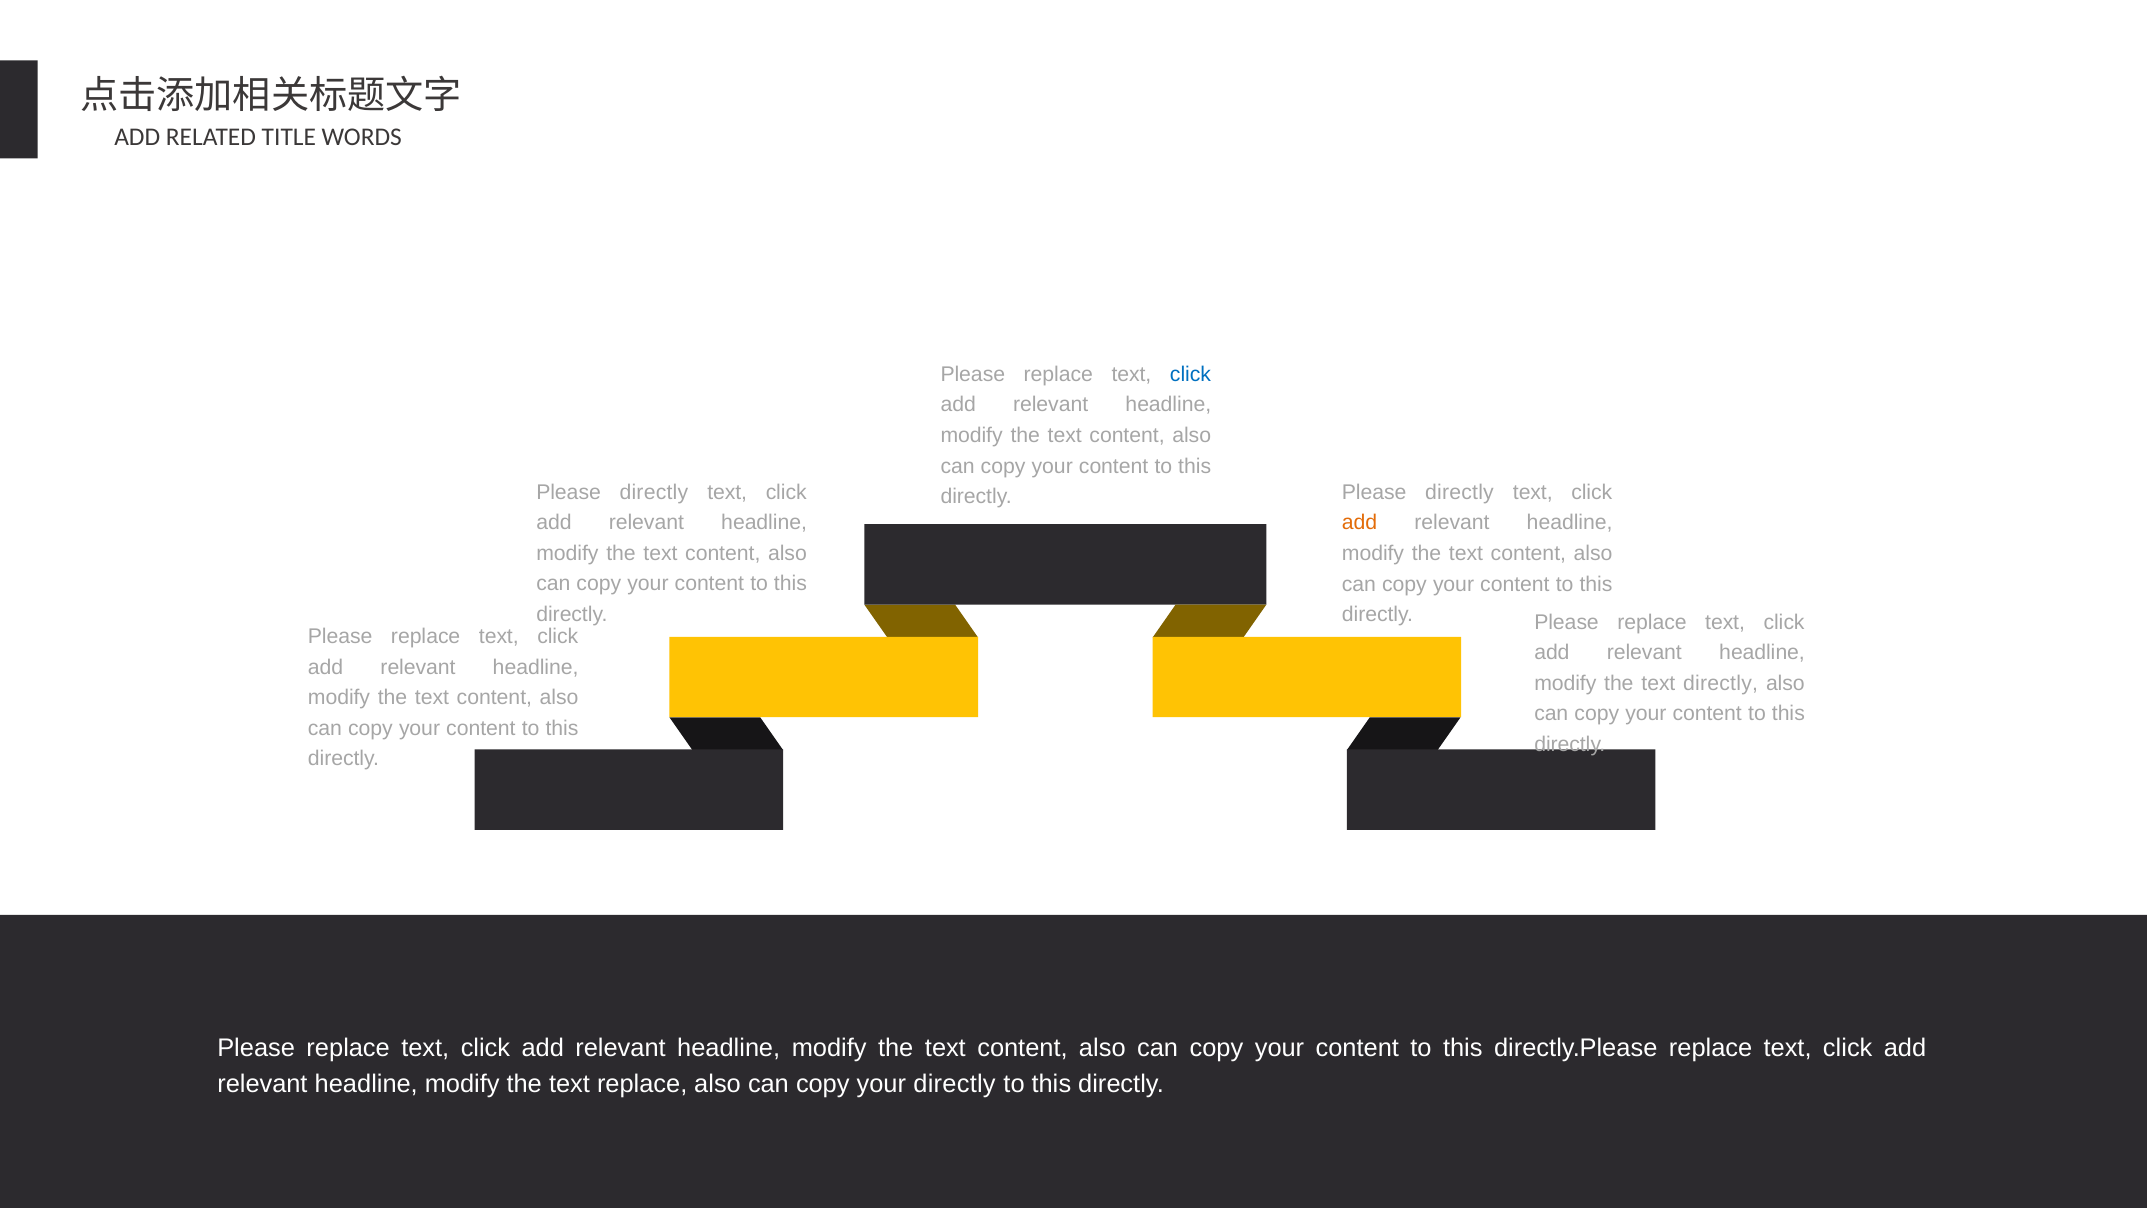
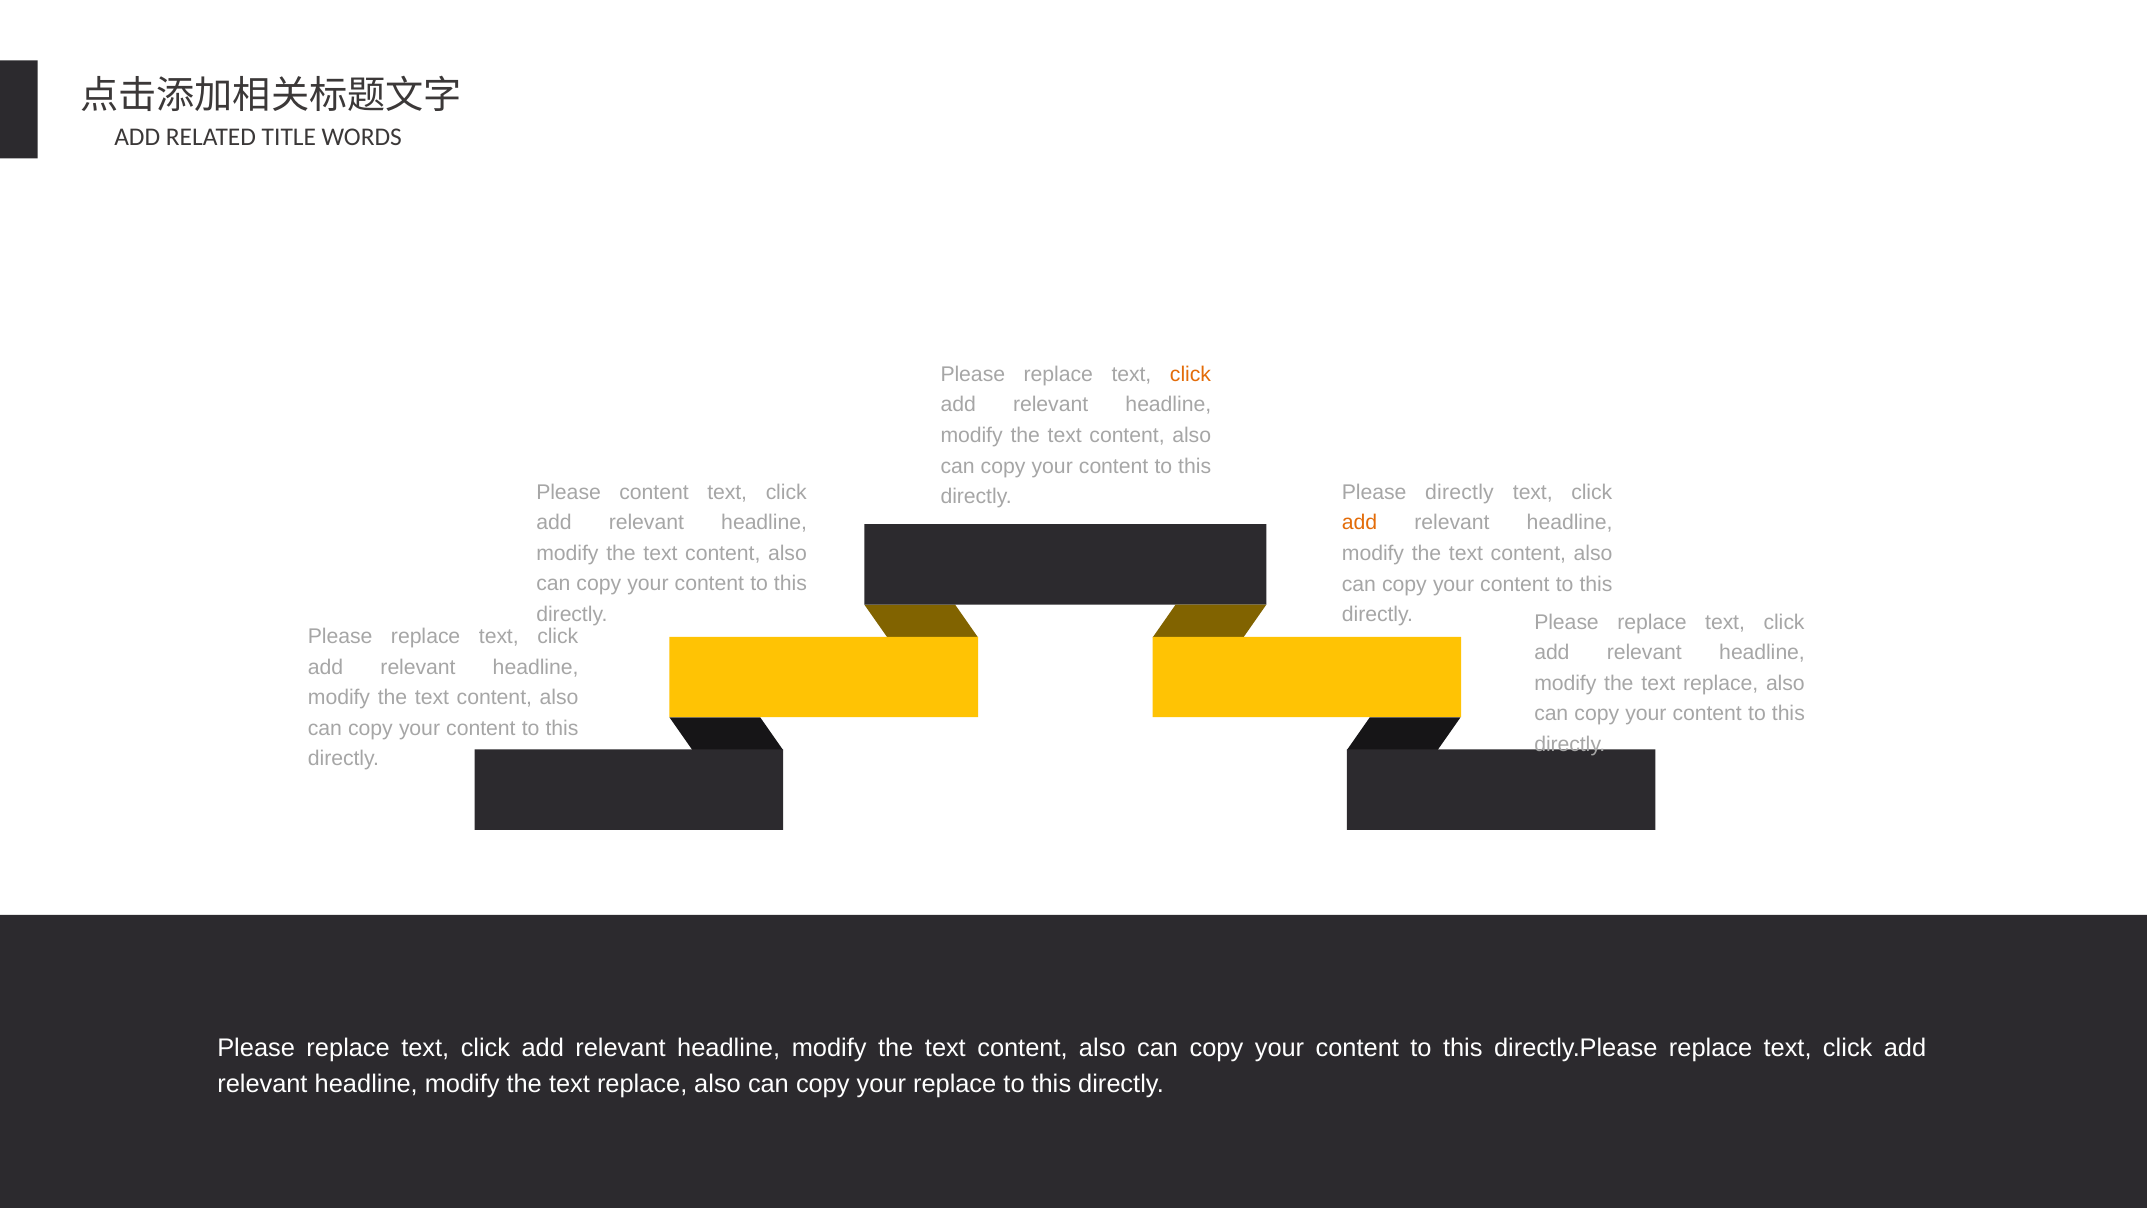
click colour: blue -> orange (1190, 374)
directly: directly -> content (654, 492)
directly: directly -> replace (1721, 683)
your directly: directly -> replace (955, 1084)
